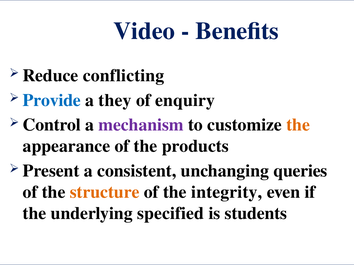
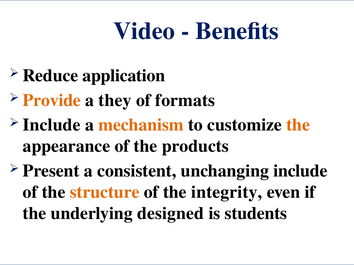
conflicting: conflicting -> application (124, 76)
Provide colour: blue -> orange (52, 100)
enquiry: enquiry -> formats (185, 100)
Control: Control -> Include (52, 125)
mechanism colour: purple -> orange (141, 125)
unchanging queries: queries -> include (300, 171)
specified: specified -> designed (171, 214)
